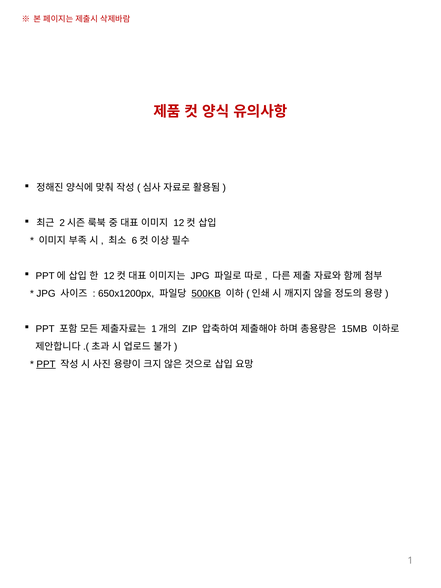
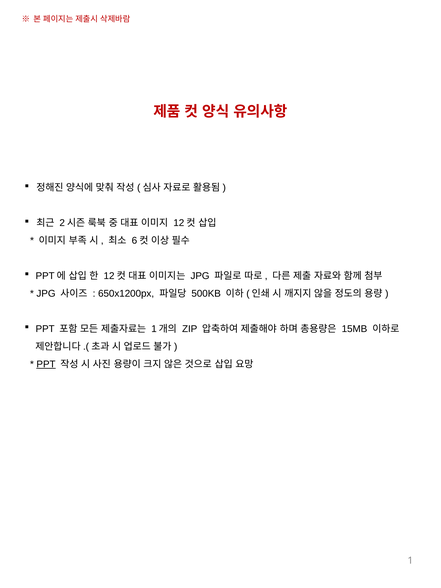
500KB underline: present -> none (206, 294)
